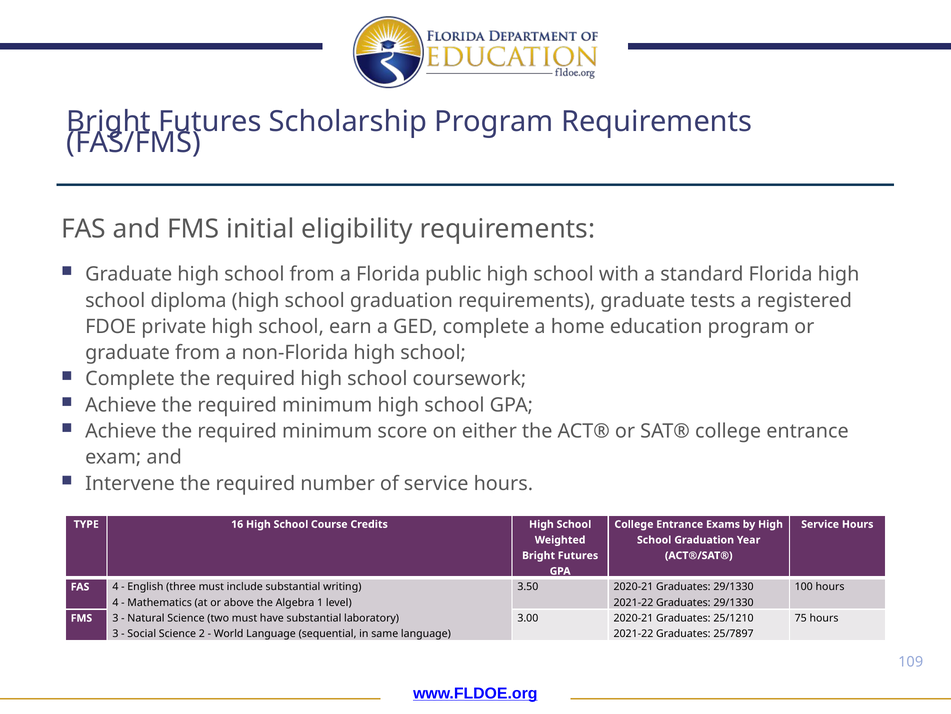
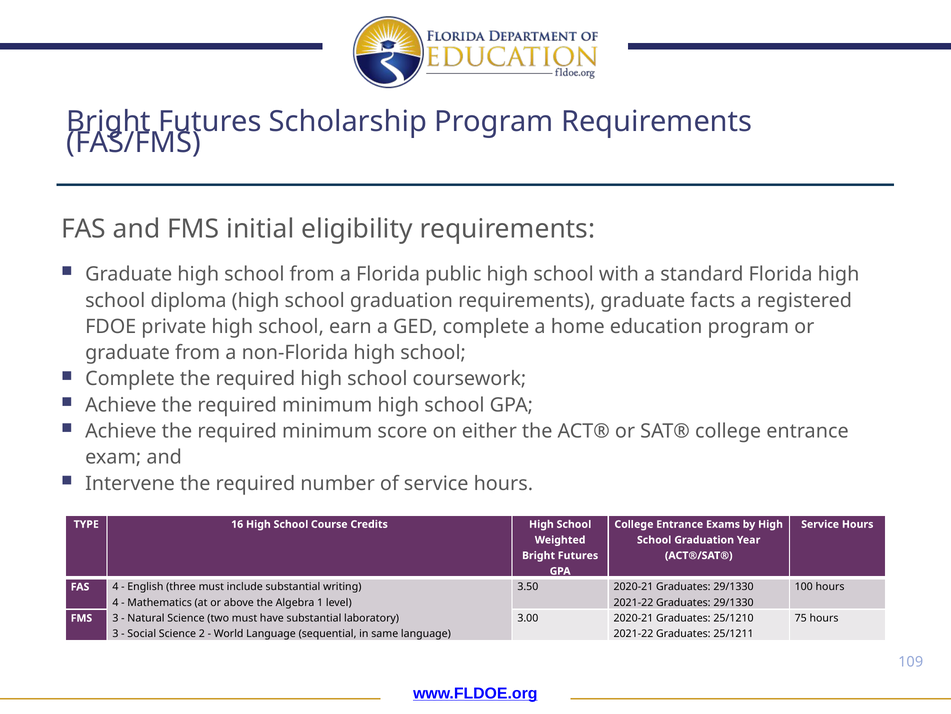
tests: tests -> facts (713, 300)
25/7897: 25/7897 -> 25/1211 (734, 633)
